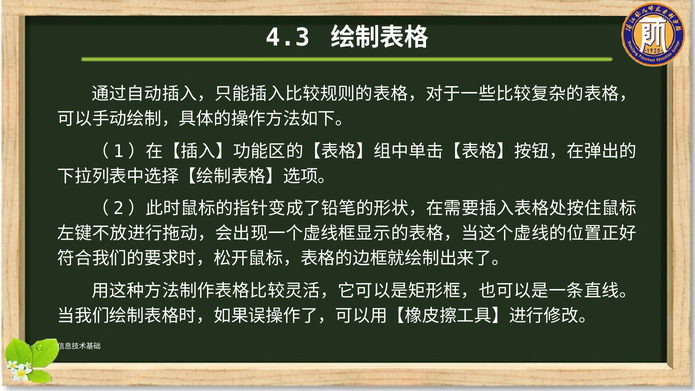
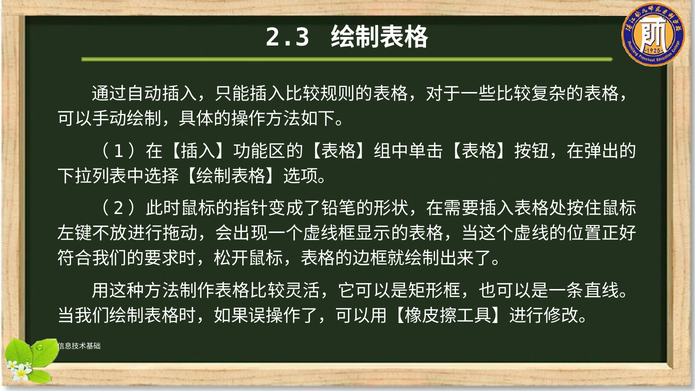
4.3: 4.3 -> 2.3 (288, 38)
